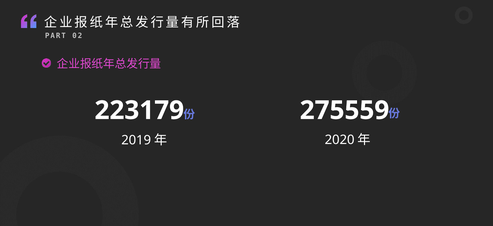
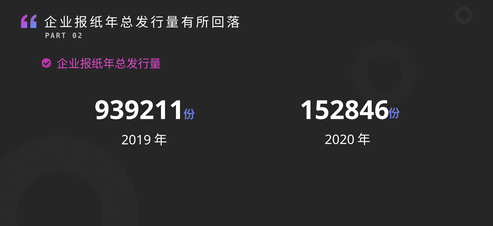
223179: 223179 -> 939211 (139, 110)
275559: 275559 -> 152846 (344, 110)
